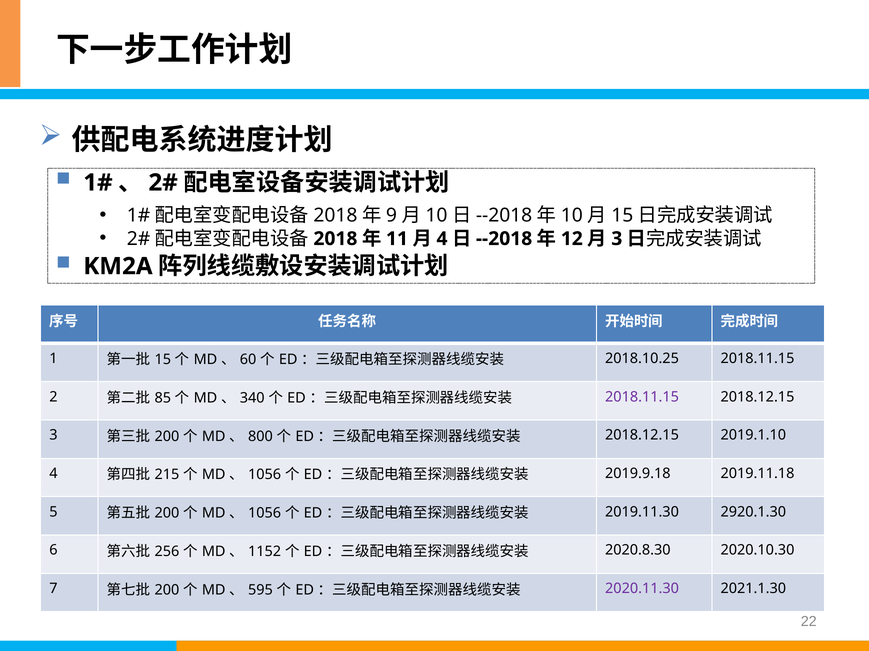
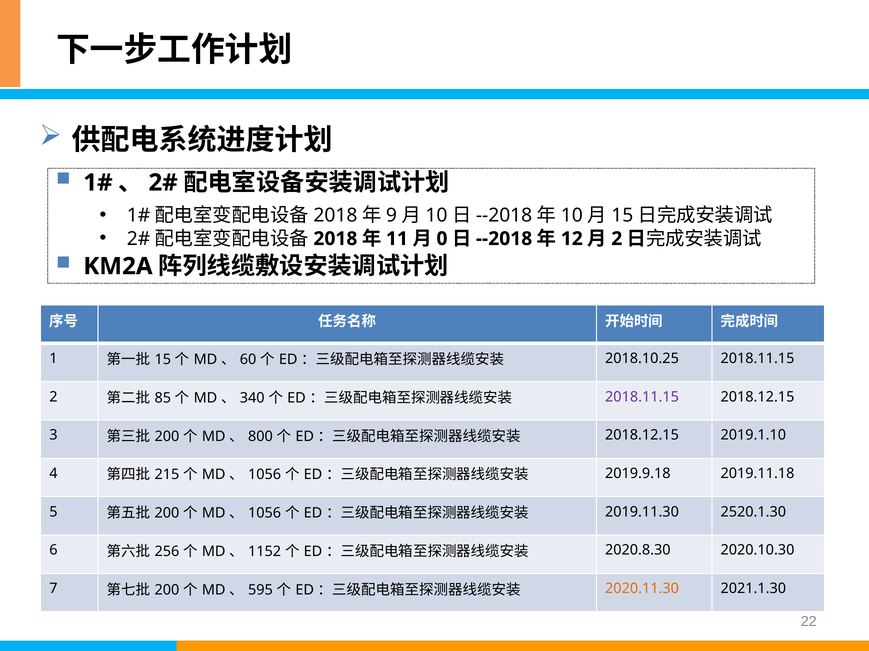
4: 4 -> 0 (442, 239)
3: 3 -> 2 (617, 239)
2920.1.30: 2920.1.30 -> 2520.1.30 (753, 512)
2020.11.30 colour: purple -> orange (642, 589)
